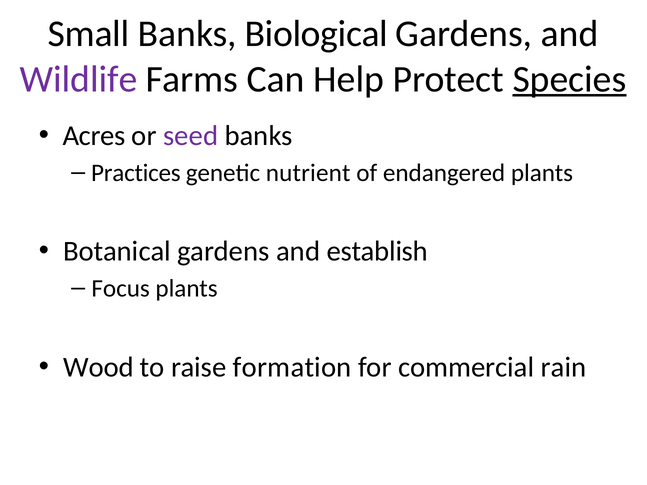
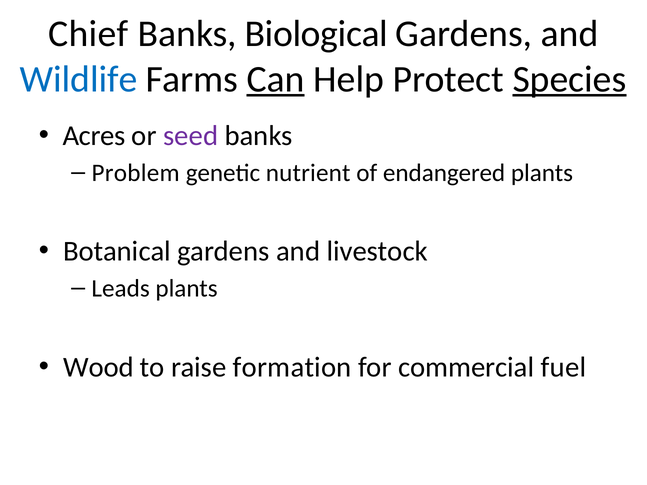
Small: Small -> Chief (88, 34)
Wildlife colour: purple -> blue (79, 79)
Can underline: none -> present (276, 79)
Practices: Practices -> Problem (136, 173)
establish: establish -> livestock (377, 252)
Focus: Focus -> Leads (121, 289)
rain: rain -> fuel (564, 367)
